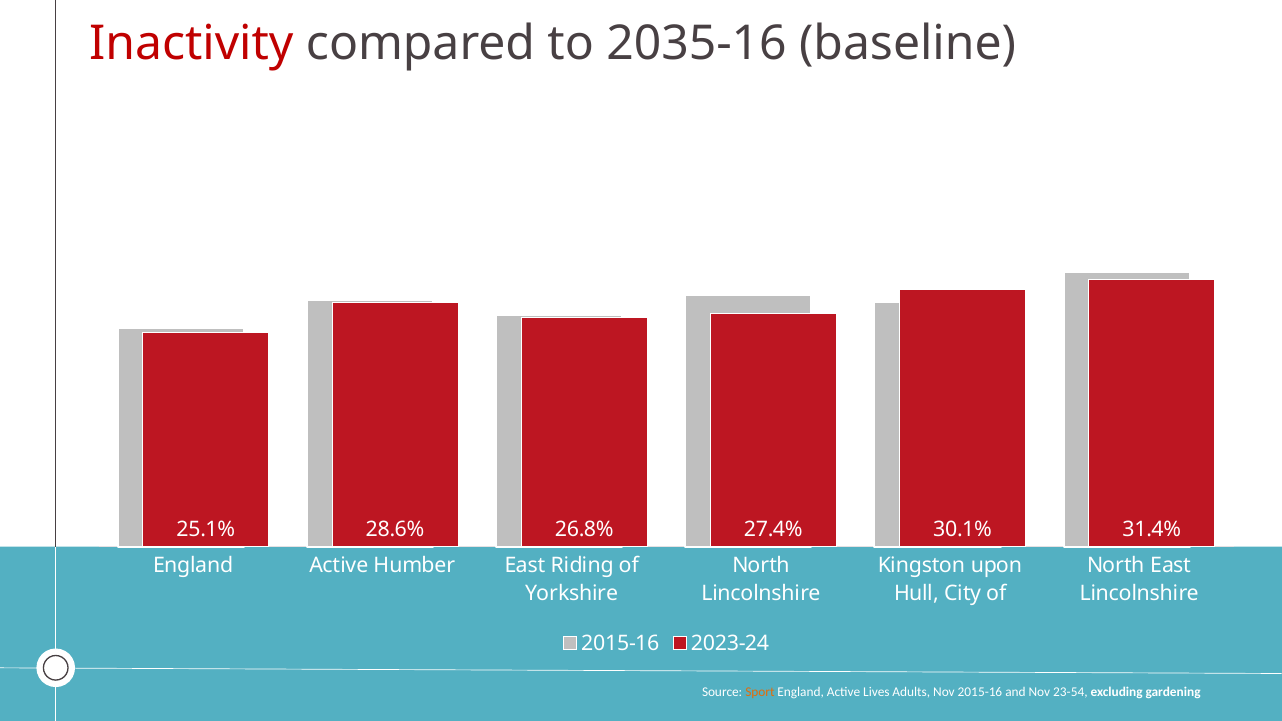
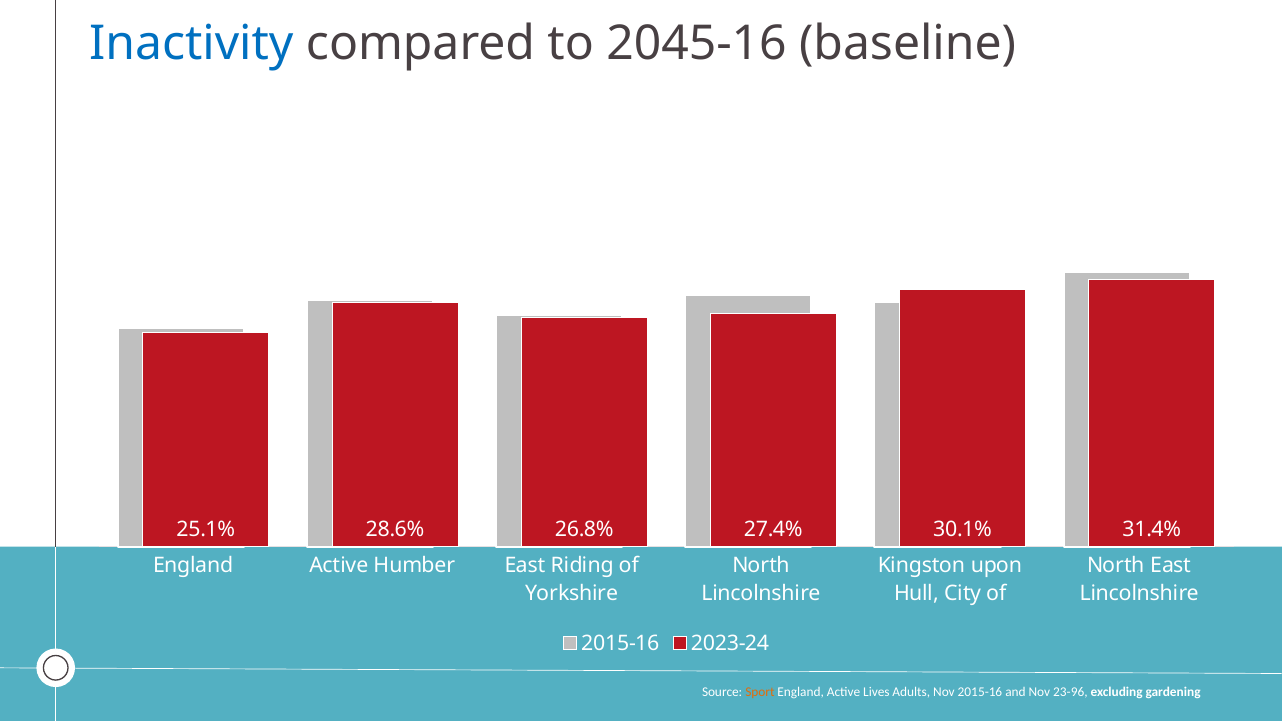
Inactivity colour: red -> blue (191, 43)
2035-16: 2035-16 -> 2045-16 (697, 43)
23-54: 23-54 -> 23-96 (1070, 692)
